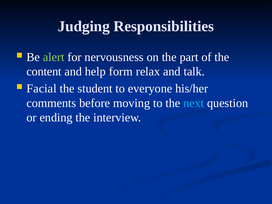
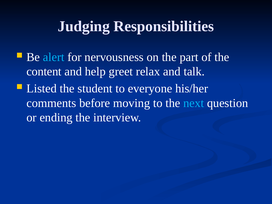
alert colour: light green -> light blue (54, 57)
form: form -> greet (121, 72)
Facial: Facial -> Listed (42, 89)
